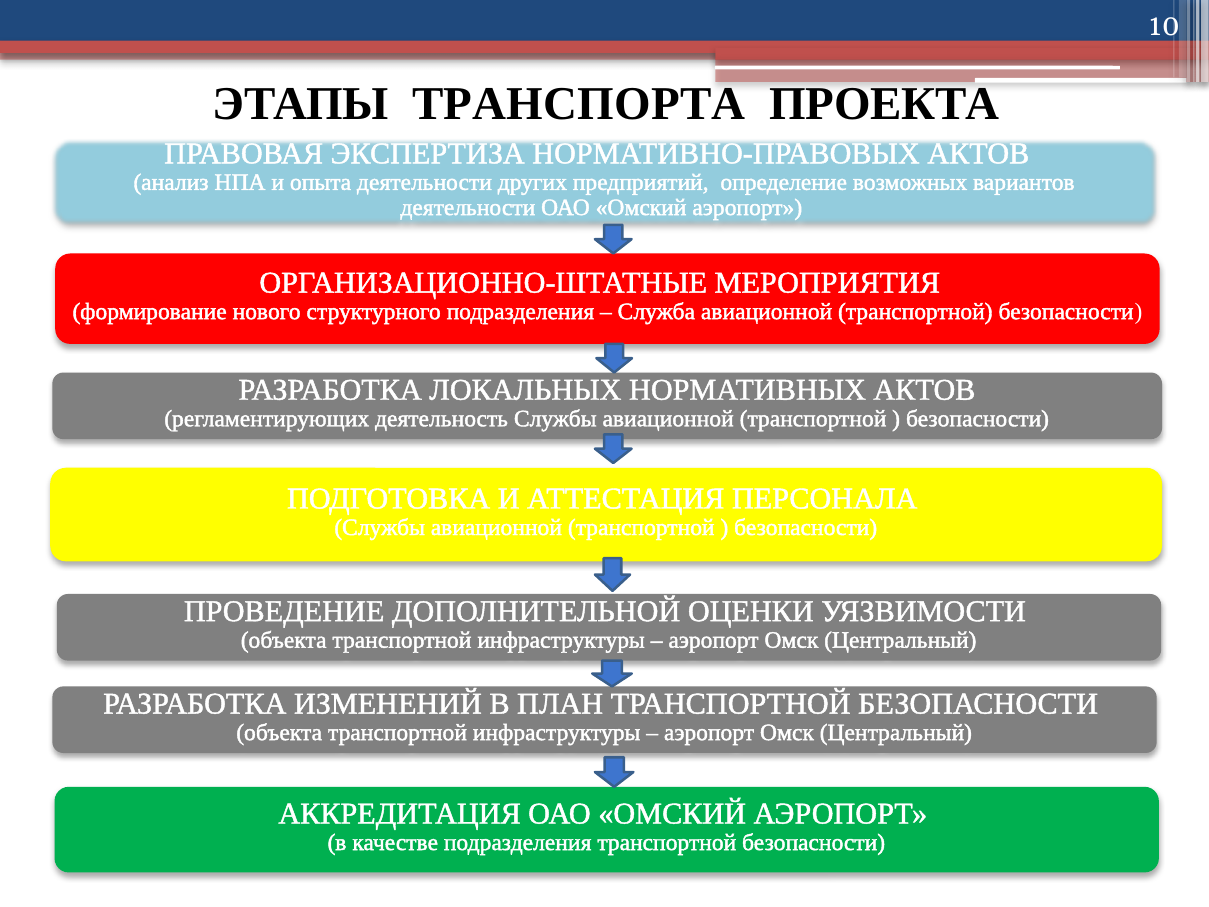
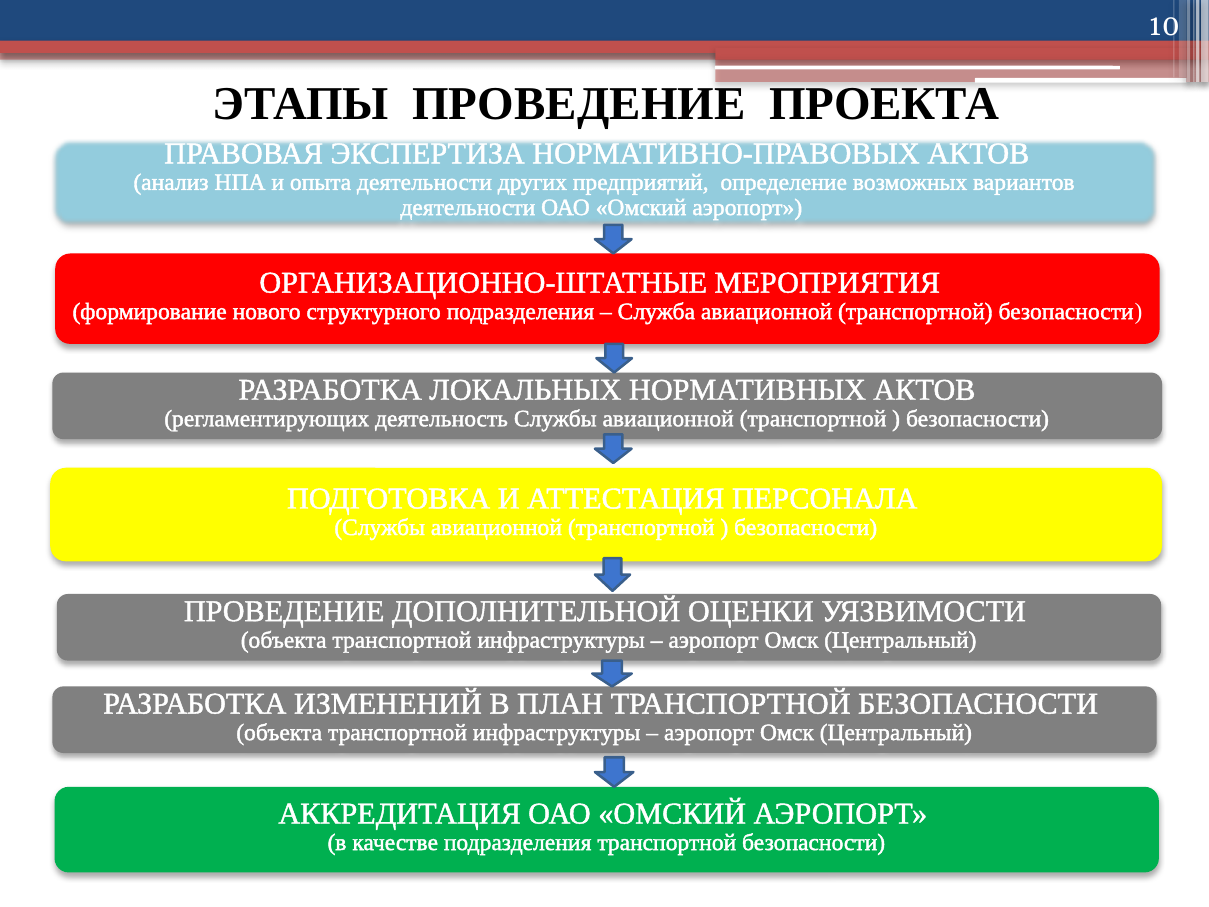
ЭТАПЫ ТРАНСПОРТА: ТРАНСПОРТА -> ПРОВЕДЕНИЕ (579, 104)
